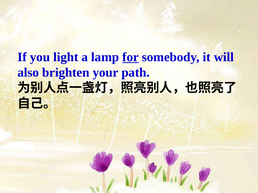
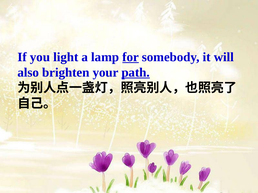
path underline: none -> present (136, 73)
